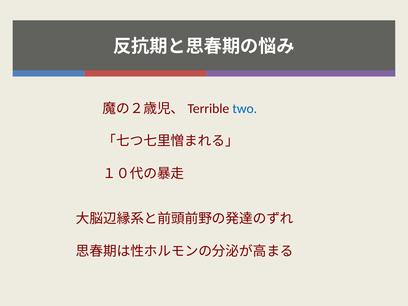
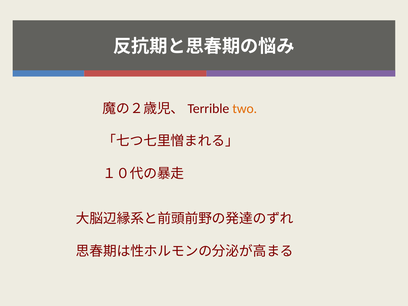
two colour: blue -> orange (245, 109)
